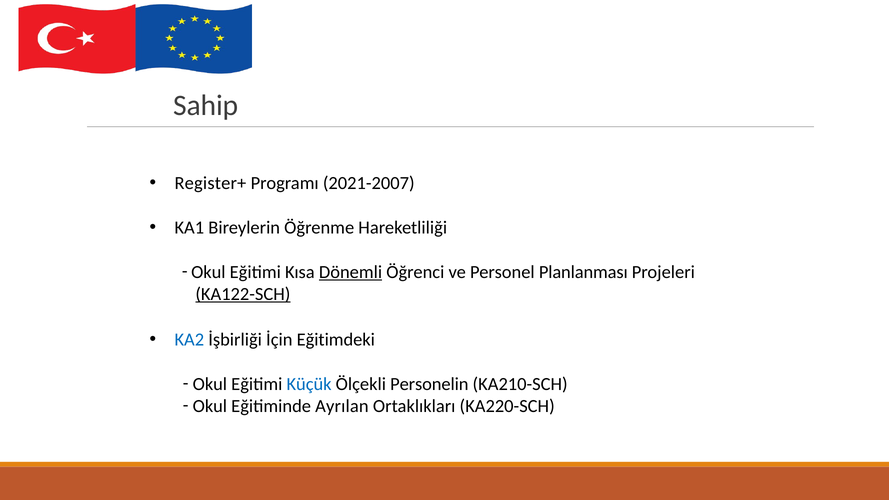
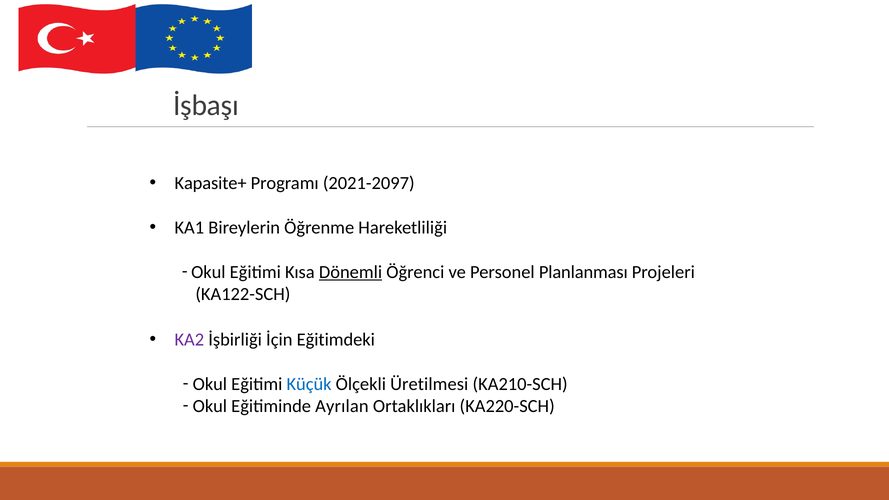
Sahip: Sahip -> İşbaşı (206, 106)
Register+: Register+ -> Kapasite+ (211, 183)
2021-2007: 2021-2007 -> 2021-2097 (369, 183)
KA122-SCH underline: present -> none (243, 294)
KA2 colour: blue -> purple (189, 340)
Personelin: Personelin -> Üretilmesi (429, 384)
